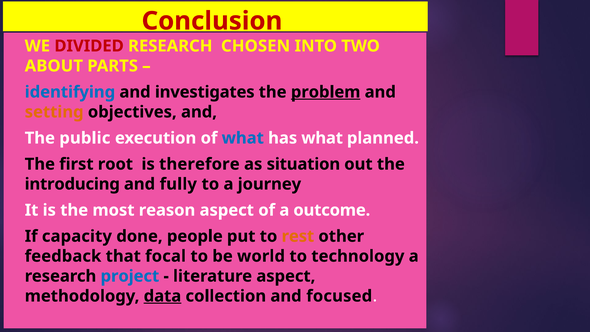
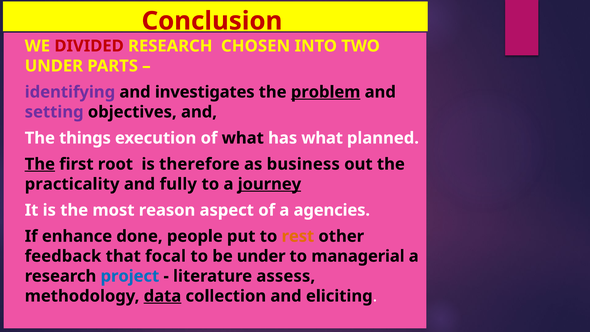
ABOUT: ABOUT -> UNDER (54, 66)
identifying colour: blue -> purple (70, 92)
setting colour: orange -> purple (54, 112)
public: public -> things (85, 138)
what colour: blue -> black (243, 138)
The underline: none -> present (40, 164)
situation: situation -> business (303, 164)
introducing: introducing -> practicality (72, 184)
journey underline: none -> present (269, 184)
outcome: outcome -> agencies (332, 210)
capacity: capacity -> enhance (77, 236)
be world: world -> under (261, 256)
technology: technology -> managerial (358, 256)
literature aspect: aspect -> assess (286, 276)
focused: focused -> eliciting (339, 296)
